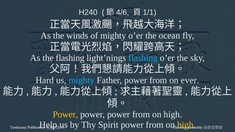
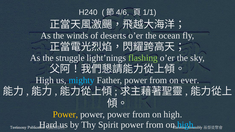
of mighty: mighty -> deserts (113, 36)
the flashing: flashing -> struggle (70, 58)
flashing colour: light blue -> light green (143, 58)
Hard: Hard -> High (45, 80)
Help: Help -> Hard (48, 125)
high colour: yellow -> light blue (186, 125)
